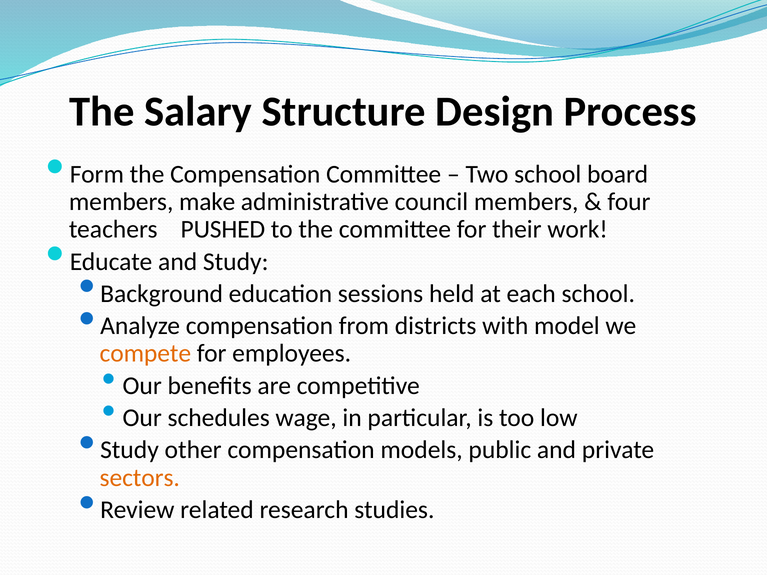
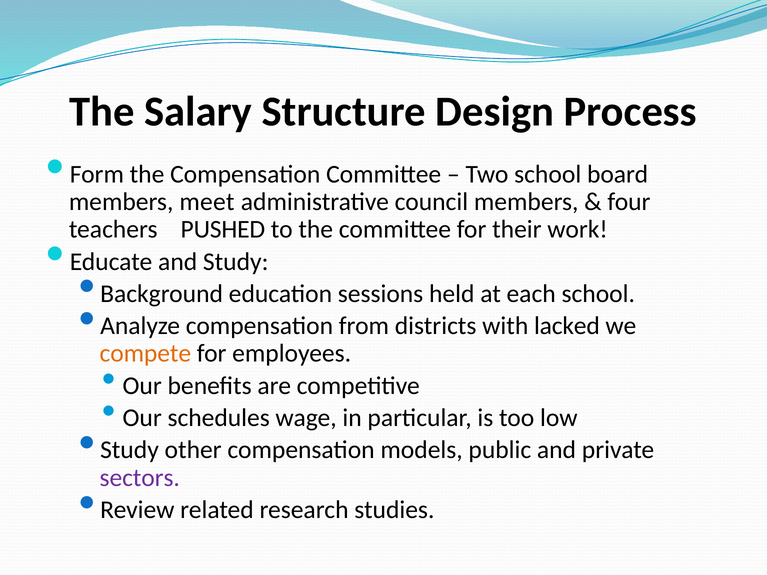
make: make -> meet (207, 202)
model: model -> lacked (567, 326)
sectors colour: orange -> purple (140, 478)
